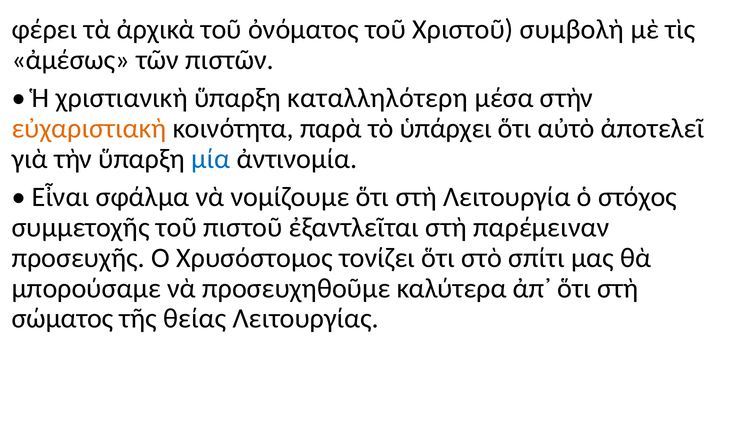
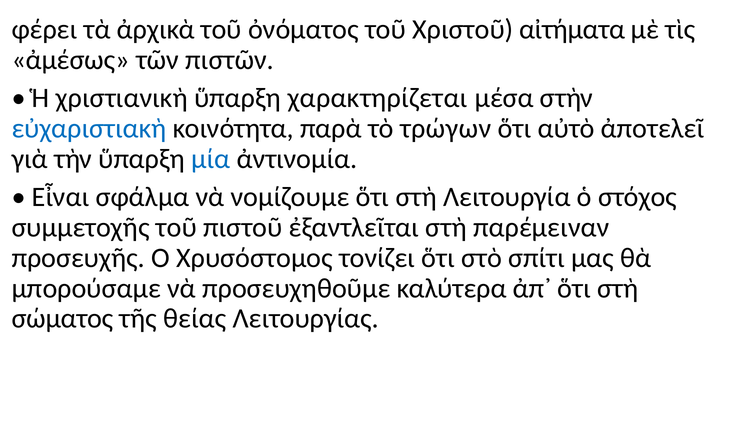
συμβολὴ: συμβολὴ -> αἰτήματα (572, 30)
καταλληλότερη: καταλληλότερη -> χαρακτηρίζεται (378, 98)
εὐχαριστιακὴ colour: orange -> blue (89, 129)
ὑπάρχει: ὑπάρχει -> τρώγων (446, 129)
